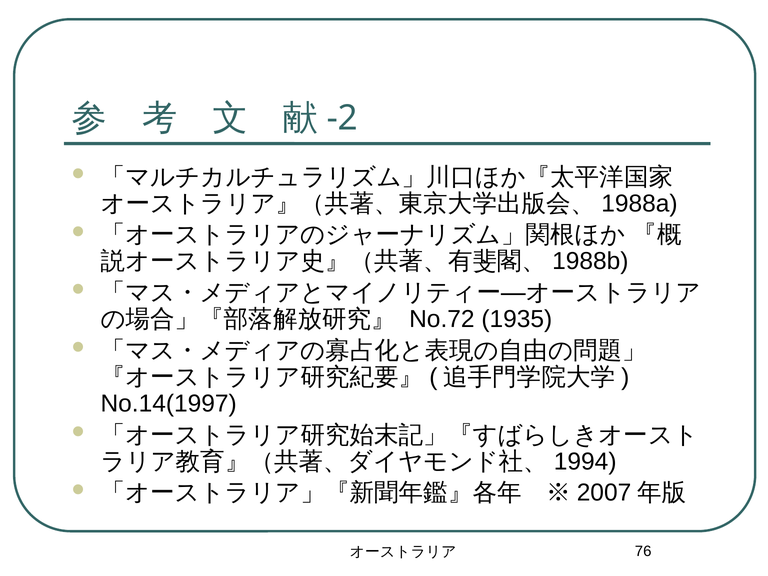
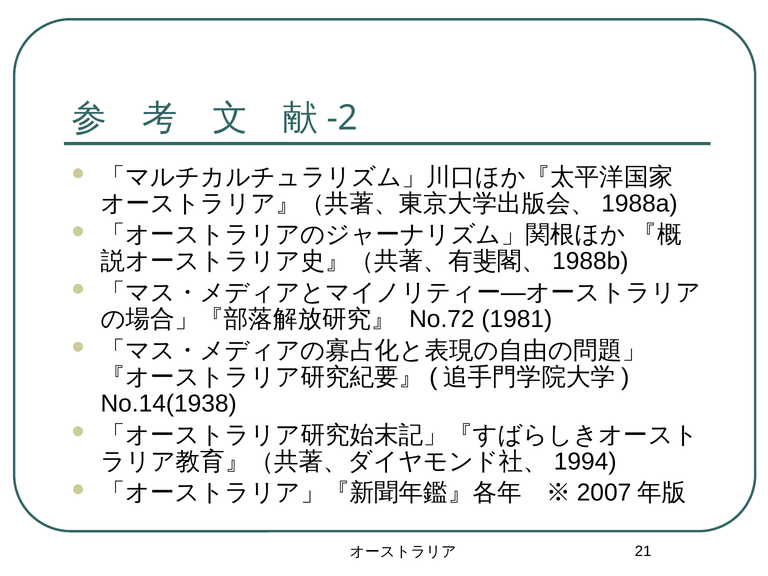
1935: 1935 -> 1981 (517, 319)
No.14(1997: No.14(1997 -> No.14(1938 (169, 404)
76: 76 -> 21 (643, 551)
